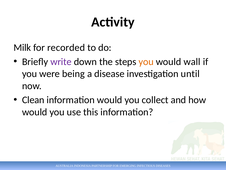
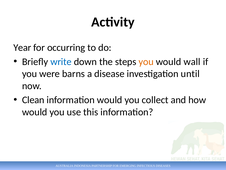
Milk: Milk -> Year (22, 47)
recorded: recorded -> occurring (66, 47)
write colour: purple -> blue (61, 61)
being: being -> barns (73, 74)
